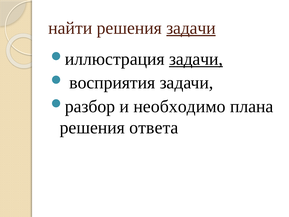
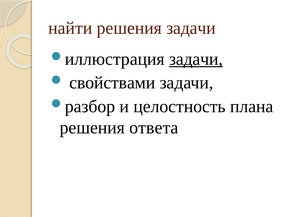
задачи underline: present -> none (191, 28)
восприятия: восприятия -> свойствами (112, 83)
необходимо: необходимо -> целостность (180, 106)
